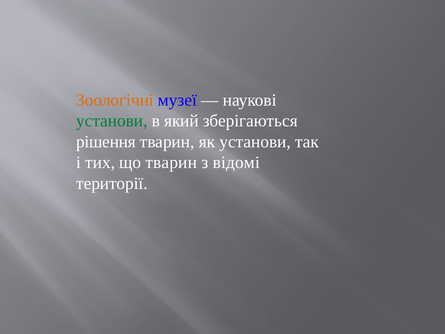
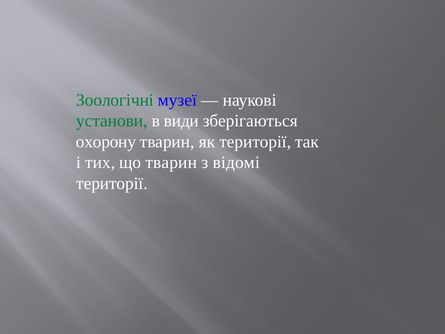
Зоологічні colour: orange -> green (115, 100)
який: який -> види (181, 121)
рішення: рішення -> охорону (106, 142)
як установи: установи -> території (255, 142)
